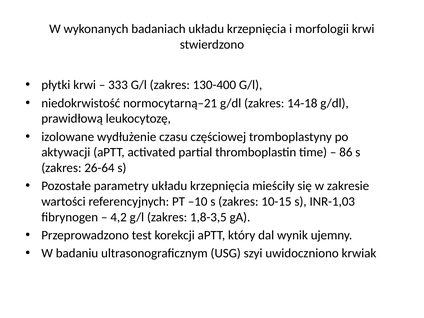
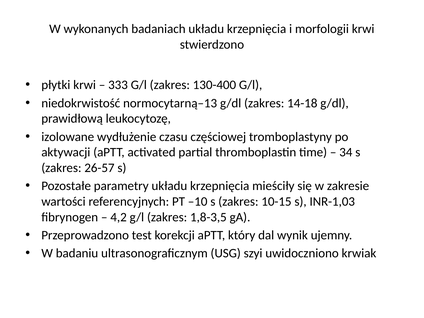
normocytarną–21: normocytarną–21 -> normocytarną–13 (170, 103)
86: 86 -> 34 (346, 152)
26-64: 26-64 -> 26-57 (99, 168)
